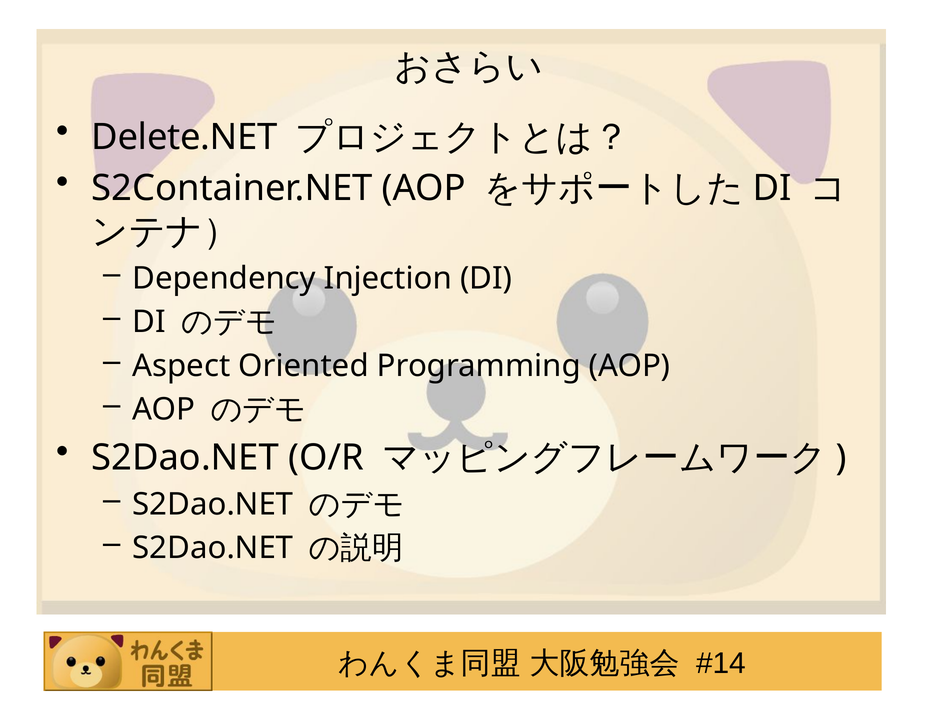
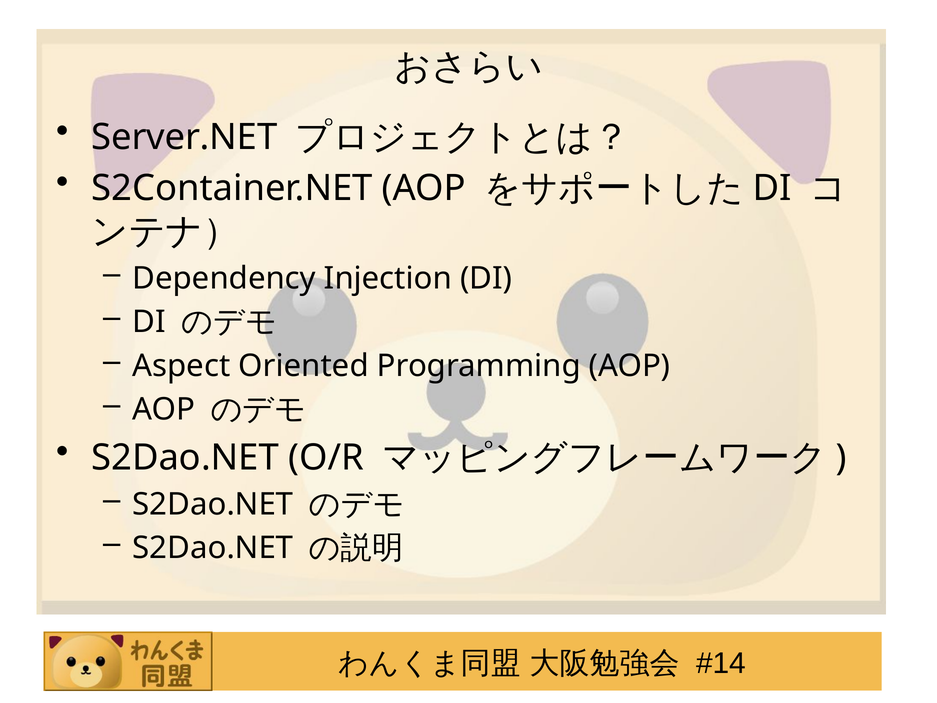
Delete.NET: Delete.NET -> Server.NET (184, 137)
